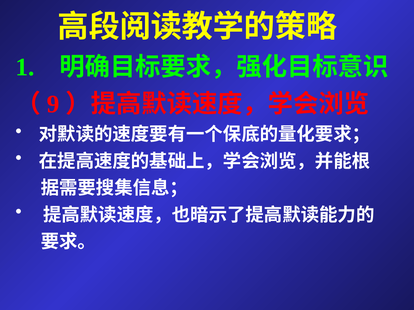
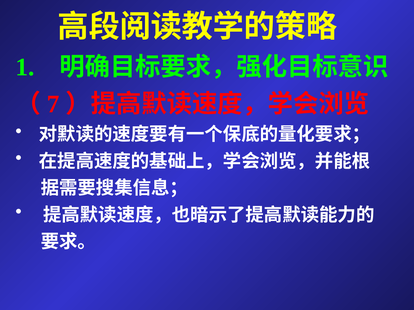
9: 9 -> 7 (53, 104)
